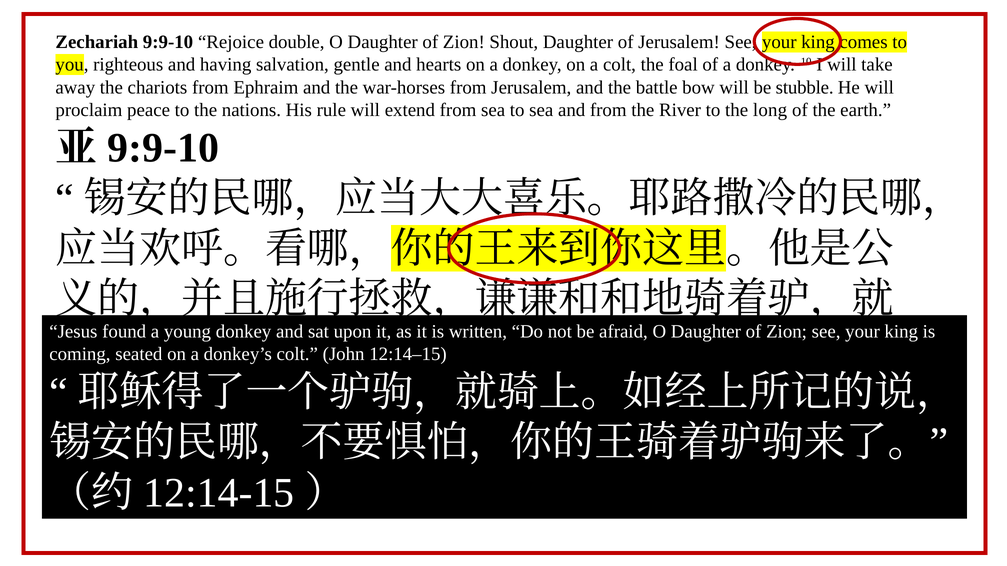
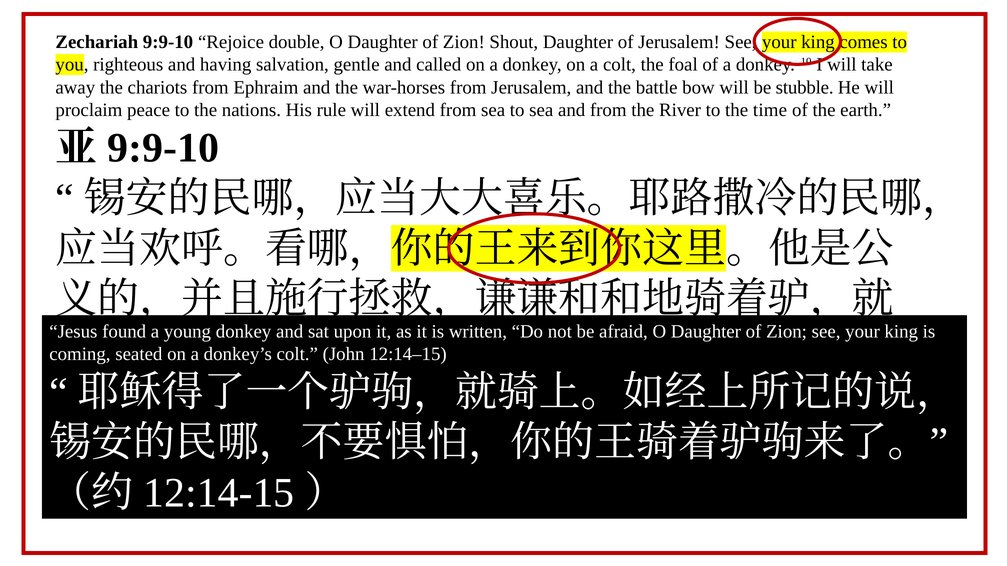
hearts: hearts -> called (439, 65)
long: long -> time (770, 110)
